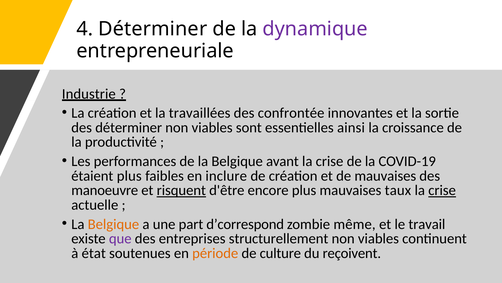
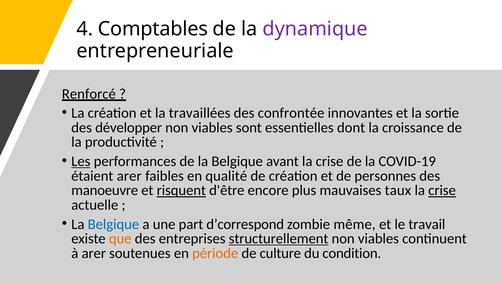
4 Déterminer: Déterminer -> Comptables (153, 29)
Industrie: Industrie -> Renforcé (89, 94)
des déterminer: déterminer -> développer (129, 127)
ainsi: ainsi -> dont (351, 127)
Les underline: none -> present (81, 161)
étaient plus: plus -> arer (129, 176)
inclure: inclure -> qualité (226, 176)
de mauvaises: mauvaises -> personnes (385, 176)
Belgique colour: orange -> blue (113, 224)
que colour: purple -> orange (120, 238)
structurellement underline: none -> present (279, 238)
à état: état -> arer (94, 253)
reçoivent: reçoivent -> condition (352, 253)
